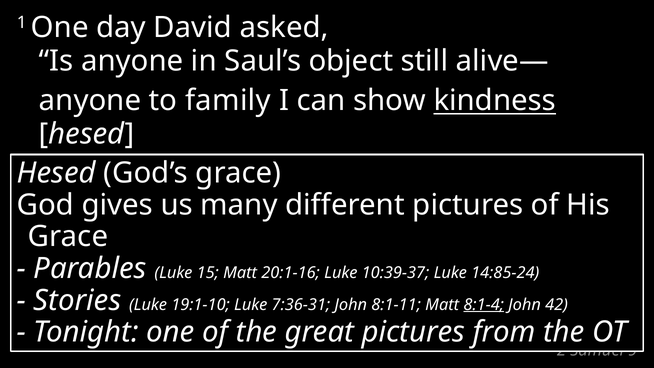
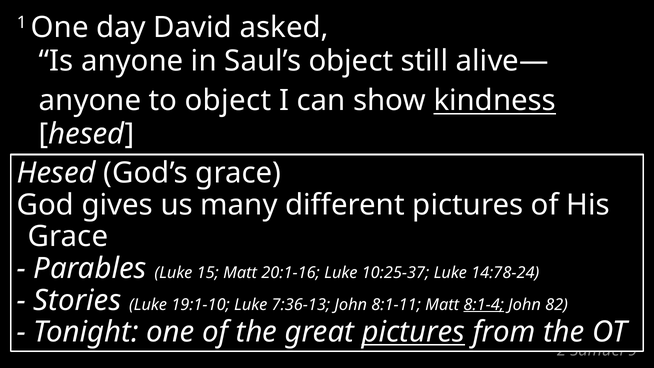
to family: family -> object (228, 100)
10:39-37: 10:39-37 -> 10:25-37 (396, 273)
14:85-24: 14:85-24 -> 14:78-24 (505, 273)
7:36-31: 7:36-31 -> 7:36-13 (301, 305)
42: 42 -> 82 (557, 305)
pictures underline: none -> present (413, 332)
